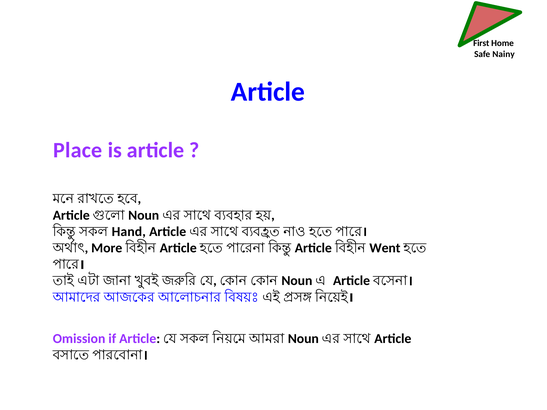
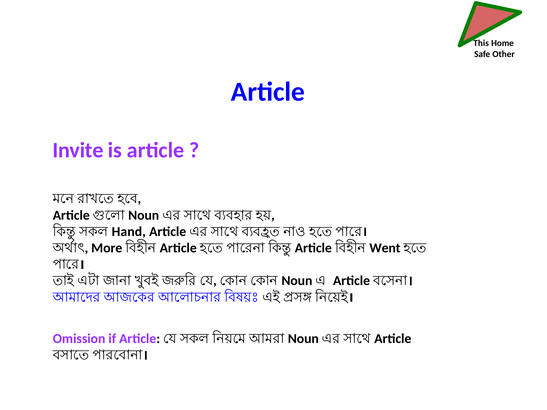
First: First -> This (481, 43)
Nainy: Nainy -> Other (504, 54)
Place: Place -> Invite (78, 150)
